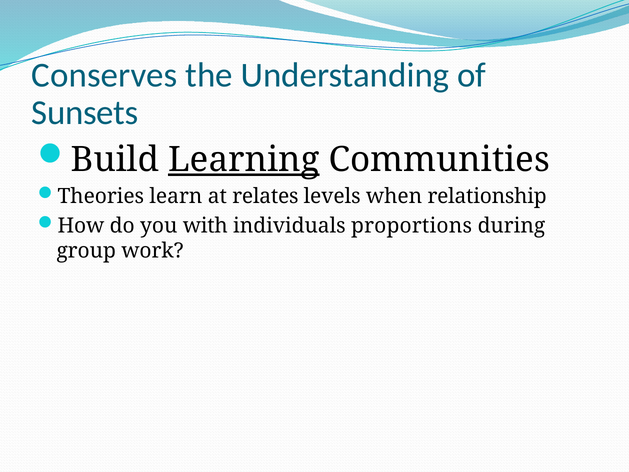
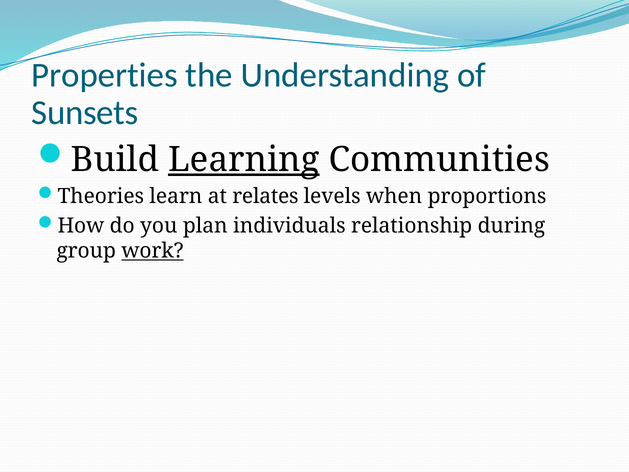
Conserves: Conserves -> Properties (105, 75)
relationship: relationship -> proportions (487, 196)
with: with -> plan (205, 226)
proportions: proportions -> relationship (412, 226)
work underline: none -> present (153, 251)
